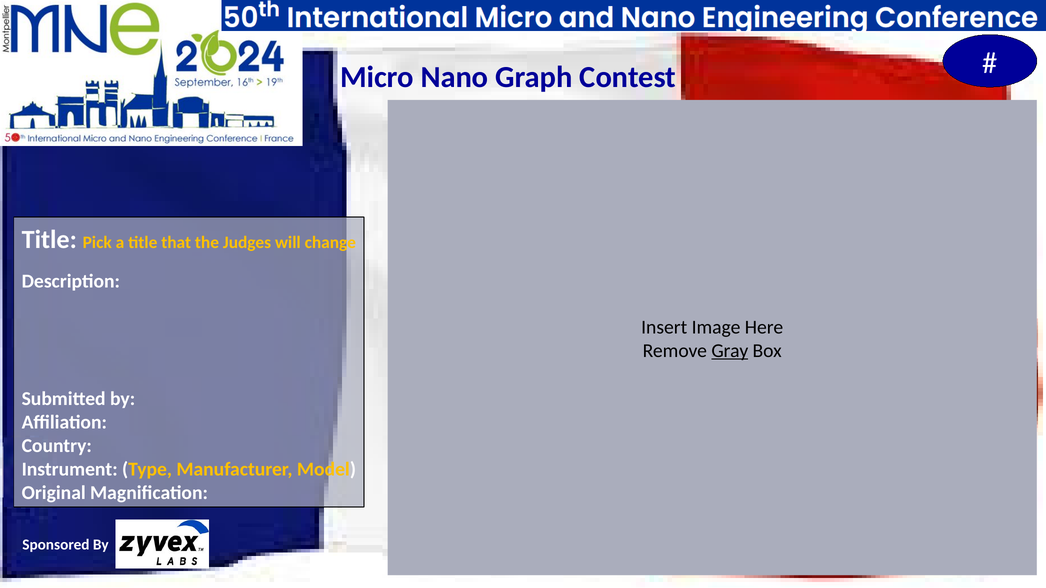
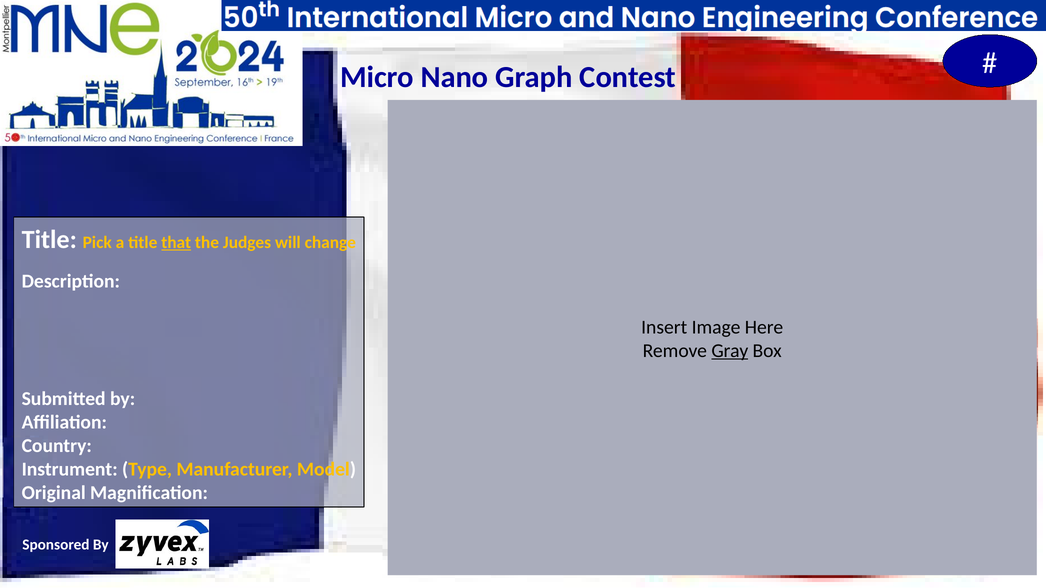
that underline: none -> present (176, 243)
